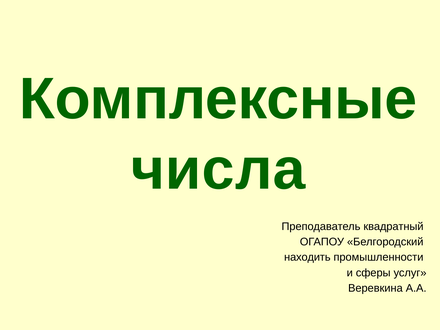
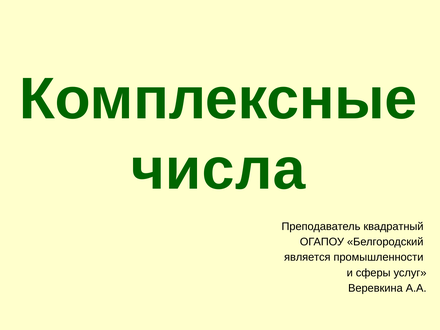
находить: находить -> является (307, 257)
